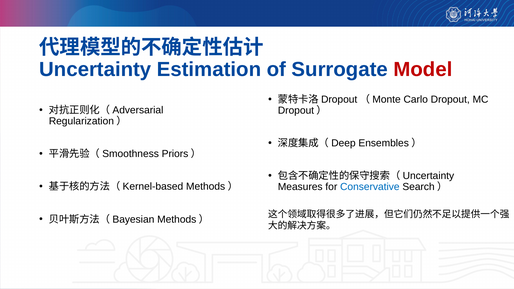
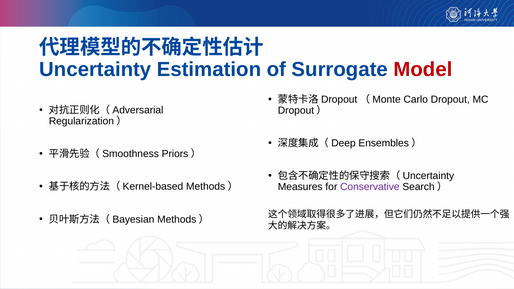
Conservative colour: blue -> purple (370, 187)
